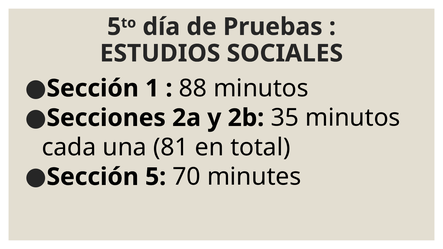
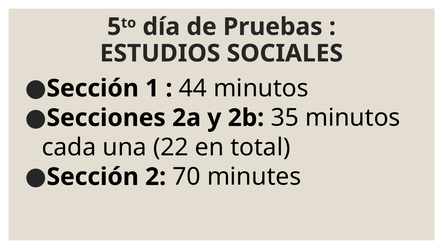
88: 88 -> 44 (193, 88)
81: 81 -> 22 (171, 147)
Sección 5: 5 -> 2 (156, 177)
